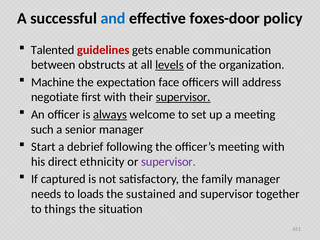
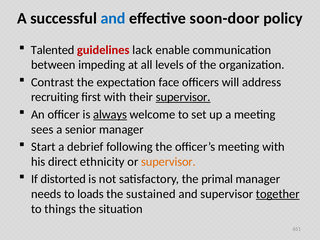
foxes-door: foxes-door -> soon-door (225, 18)
gets: gets -> lack (142, 50)
obstructs: obstructs -> impeding (102, 65)
levels underline: present -> none (169, 65)
Machine: Machine -> Contrast (53, 82)
negotiate: negotiate -> recruiting (55, 97)
such: such -> sees (42, 129)
supervisor colour: purple -> orange (168, 162)
captured: captured -> distorted (63, 179)
family: family -> primal (217, 179)
together underline: none -> present (278, 194)
